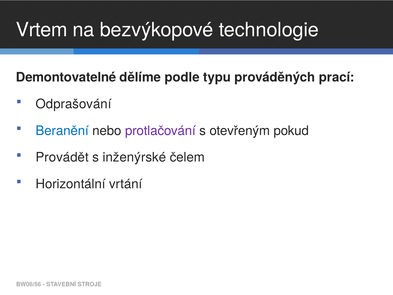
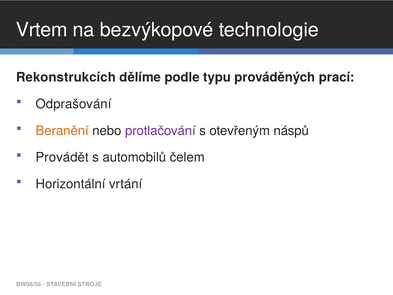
Demontovatelné: Demontovatelné -> Rekonstrukcích (66, 77)
Beranění colour: blue -> orange (62, 131)
pokud: pokud -> náspů (291, 131)
inženýrské: inženýrské -> automobilů (134, 157)
